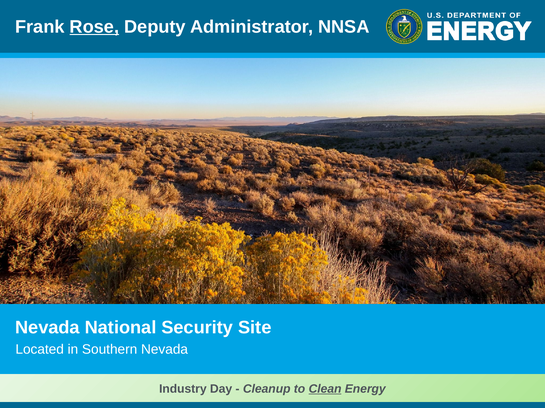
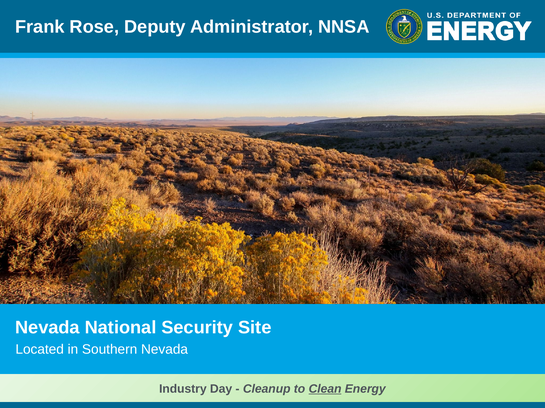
Rose underline: present -> none (94, 27)
